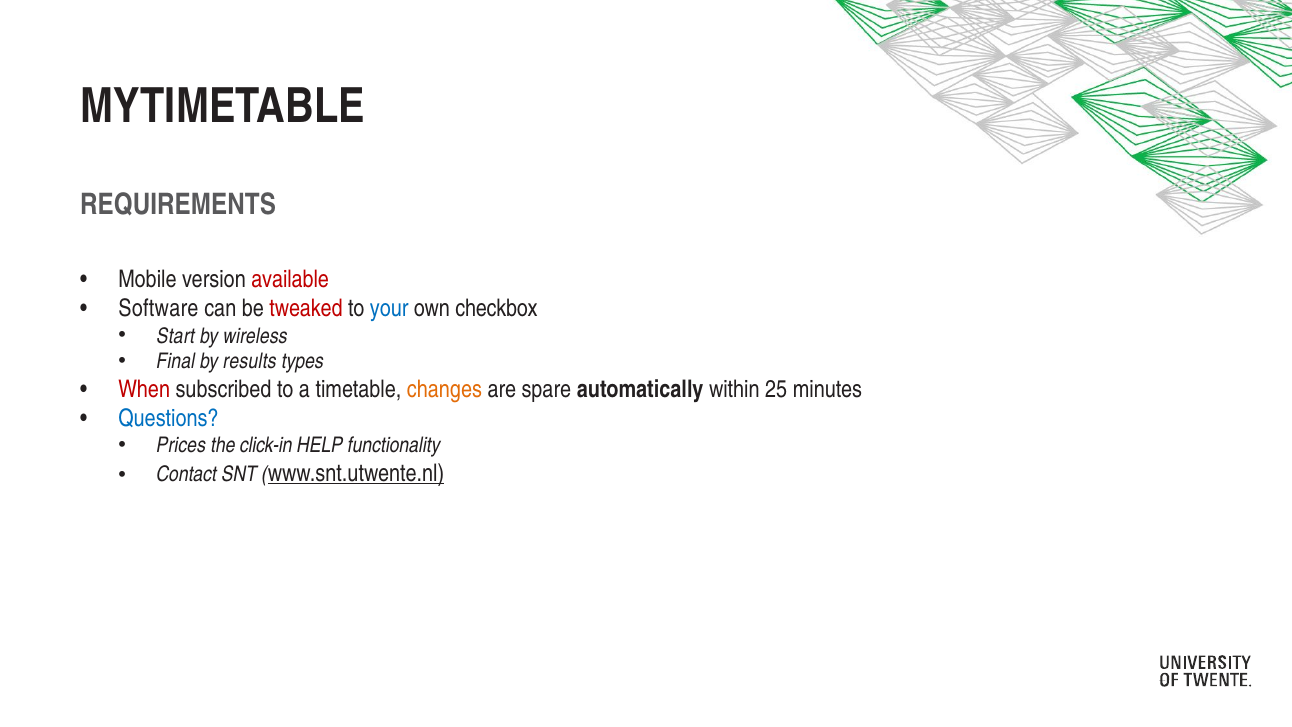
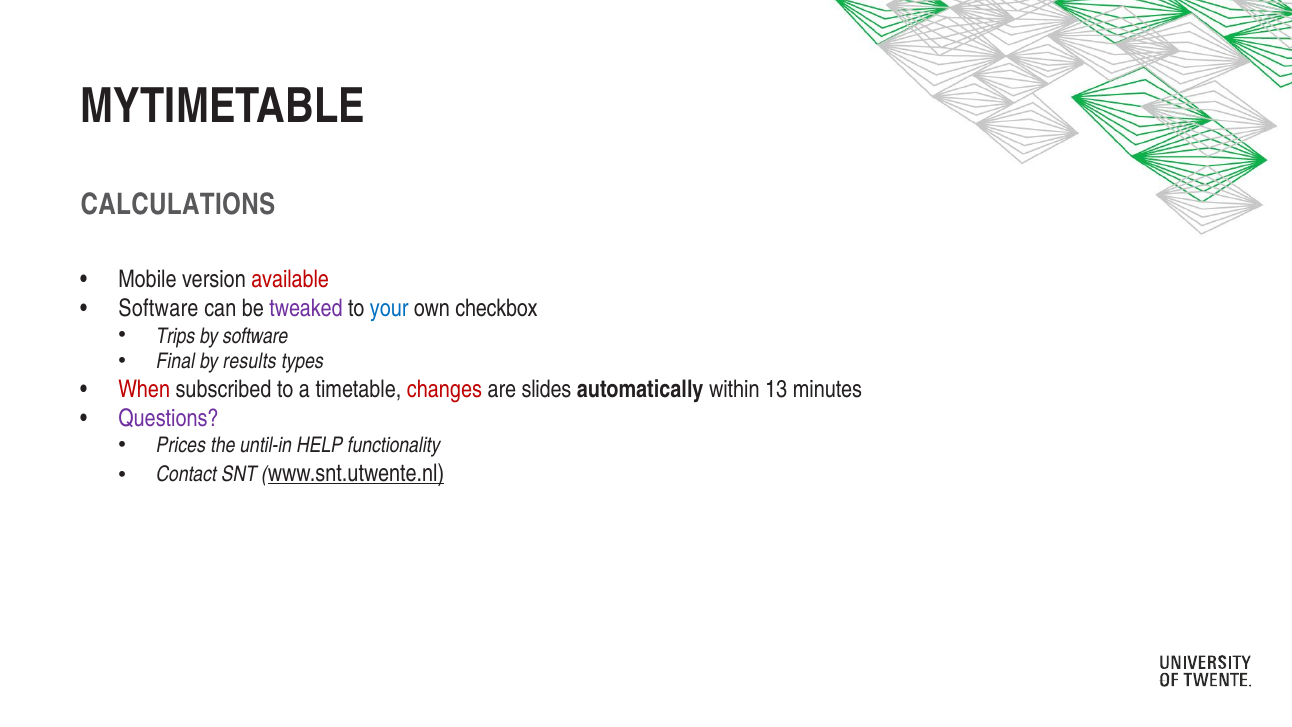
REQUIREMENTS: REQUIREMENTS -> CALCULATIONS (178, 205)
tweaked colour: red -> purple (306, 309)
Start: Start -> Trips (176, 336)
by wireless: wireless -> software (255, 336)
changes colour: orange -> red (444, 389)
spare: spare -> slides (546, 389)
25: 25 -> 13 (776, 389)
Questions colour: blue -> purple (168, 418)
click-in: click-in -> until-in (266, 446)
